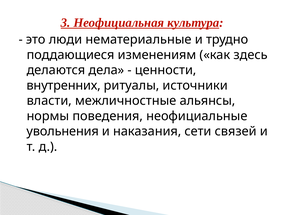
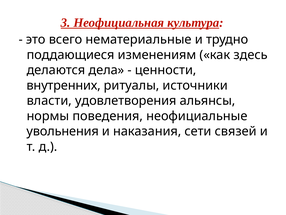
люди: люди -> всего (66, 39)
межличностные: межличностные -> удовлетворения (126, 101)
